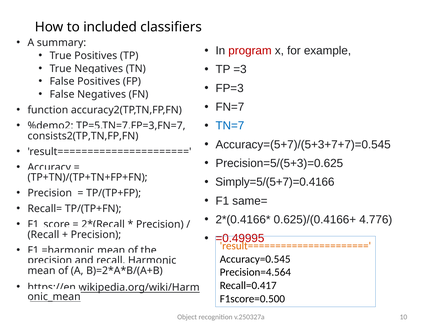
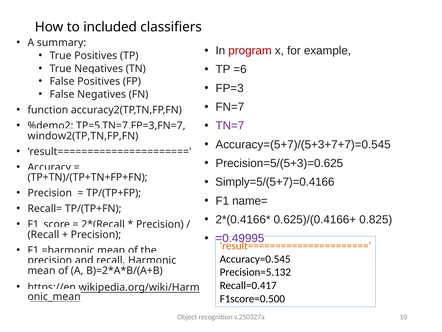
=3: =3 -> =6 (240, 69)
TN=7 colour: blue -> purple (230, 126)
consists2(TP,TN,FP,FN: consists2(TP,TN,FP,FN -> window2(TP,TN,FP,FN (83, 136)
same=: same= -> name= (250, 201)
4.776: 4.776 -> 0.825 (376, 219)
=0.49995 colour: red -> purple (240, 238)
Precision=4.564: Precision=4.564 -> Precision=5.132 (255, 272)
